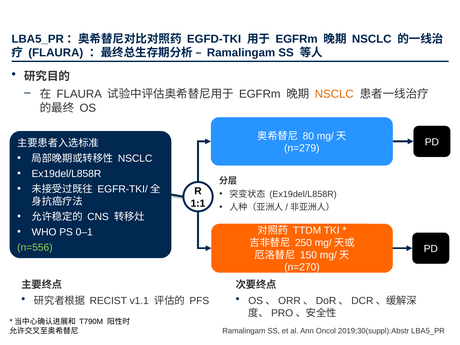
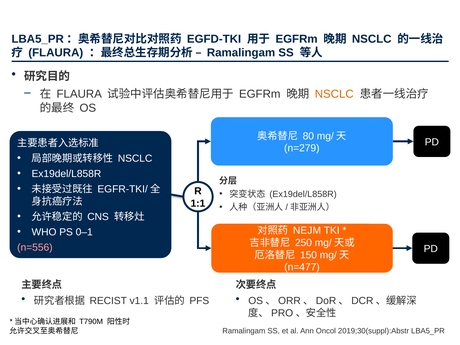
TTDM: TTDM -> NEJM (307, 231)
n=556 colour: light green -> pink (35, 247)
n=270: n=270 -> n=477 (302, 267)
